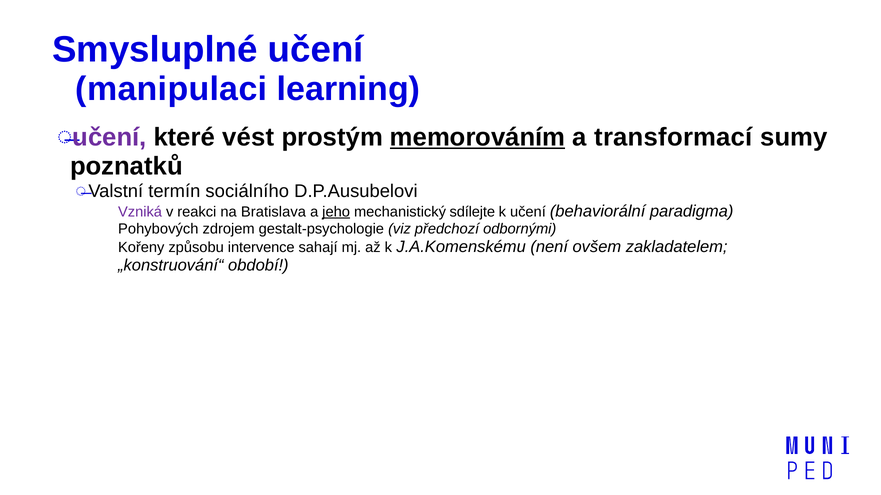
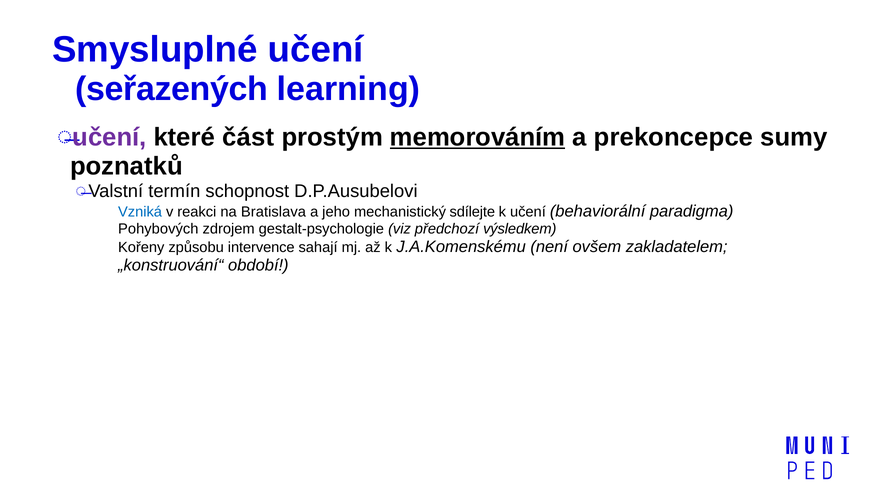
manipulaci: manipulaci -> seřazených (172, 89)
vést: vést -> část (248, 137)
transformací: transformací -> prekoncepce (673, 137)
sociálního: sociálního -> schopnost (247, 192)
Vzniká colour: purple -> blue (140, 212)
jeho underline: present -> none (336, 212)
odbornými: odbornými -> výsledkem (520, 229)
